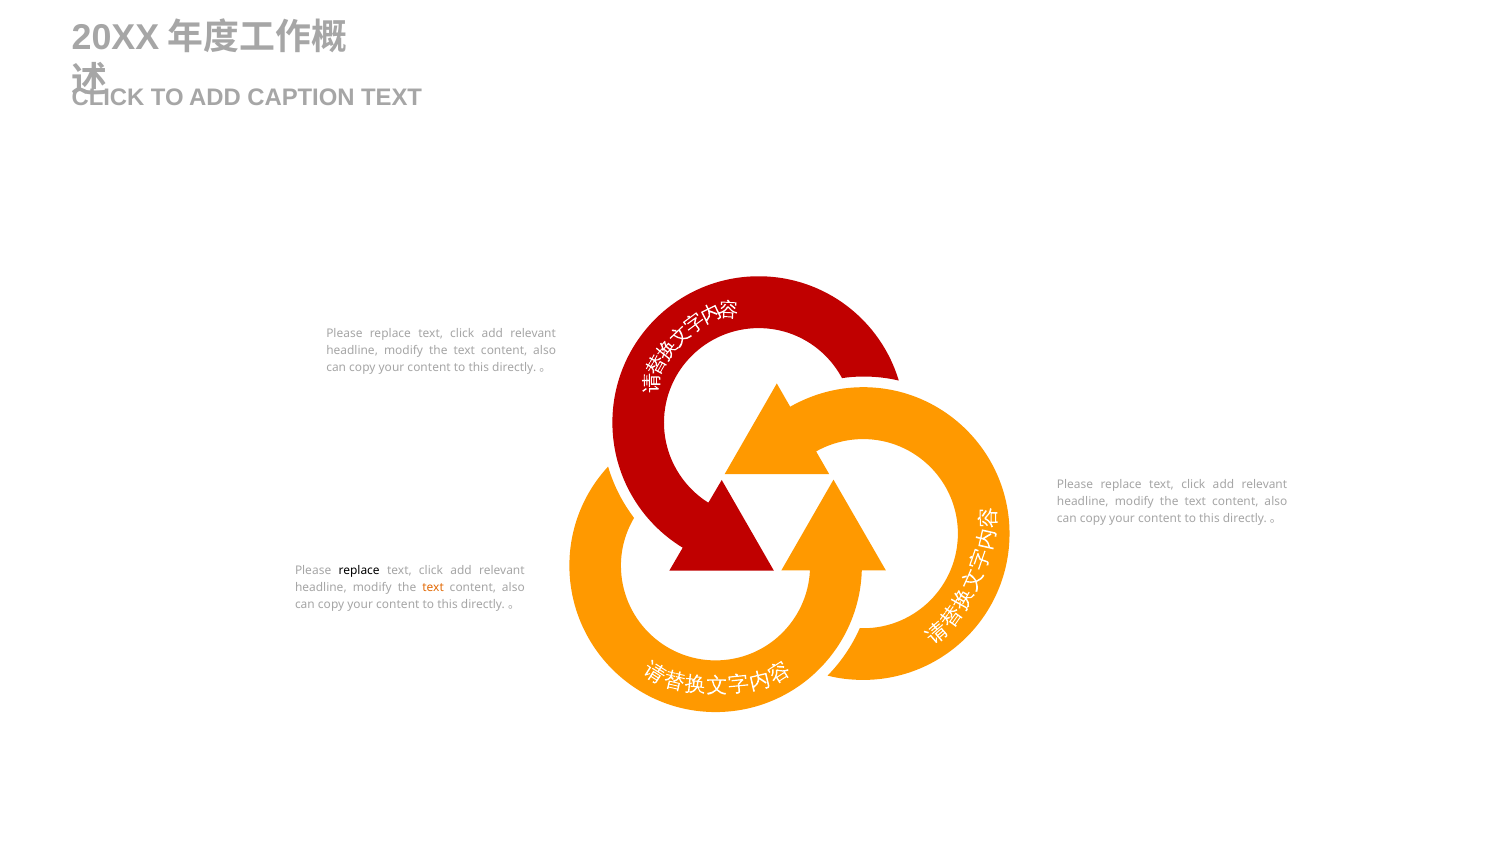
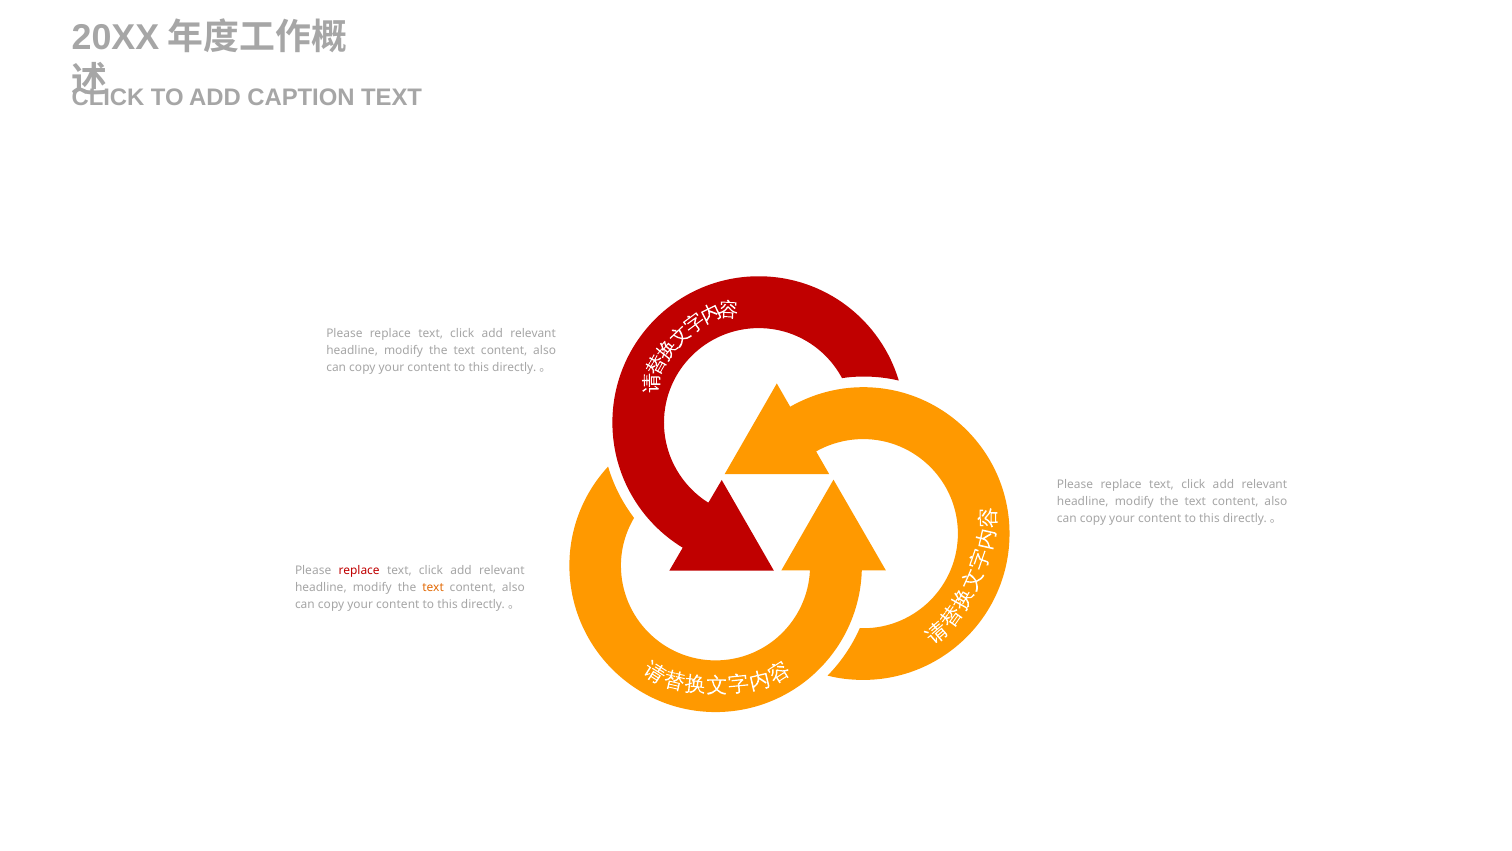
replace colour: black -> red (359, 570)
